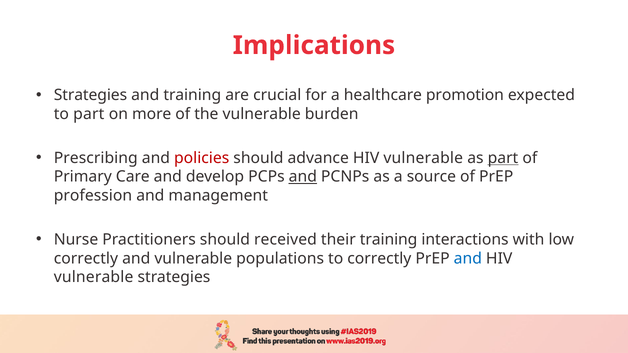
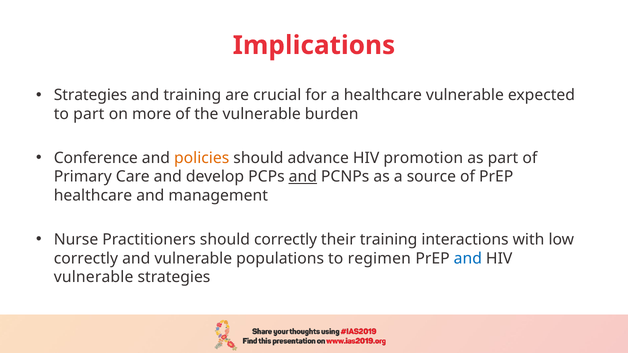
healthcare promotion: promotion -> vulnerable (465, 95)
Prescribing: Prescribing -> Conference (96, 158)
policies colour: red -> orange (202, 158)
advance HIV vulnerable: vulnerable -> promotion (423, 158)
part underline: present -> none (503, 158)
profession: profession -> healthcare (93, 196)
should received: received -> correctly (286, 240)
to correctly: correctly -> regimen (379, 259)
